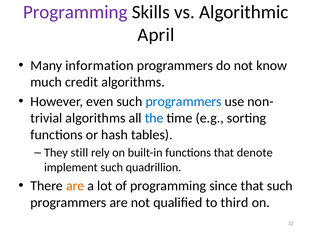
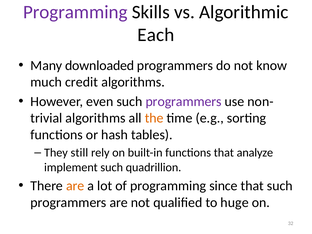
April: April -> Each (156, 35)
information: information -> downloaded (100, 65)
programmers colour: blue -> purple (184, 102)
the colour: blue -> orange (154, 118)
denote: denote -> analyze (255, 153)
third: third -> huge (235, 202)
